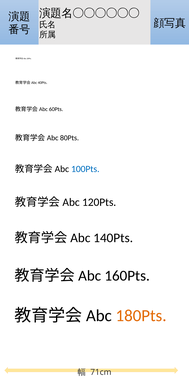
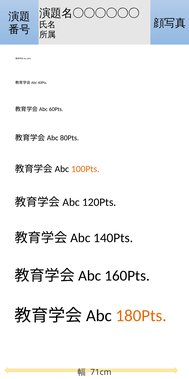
100Pts colour: blue -> orange (85, 168)
